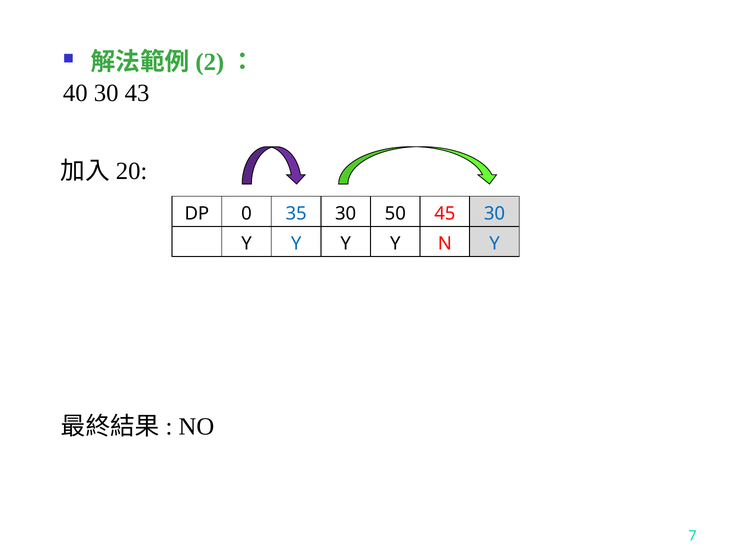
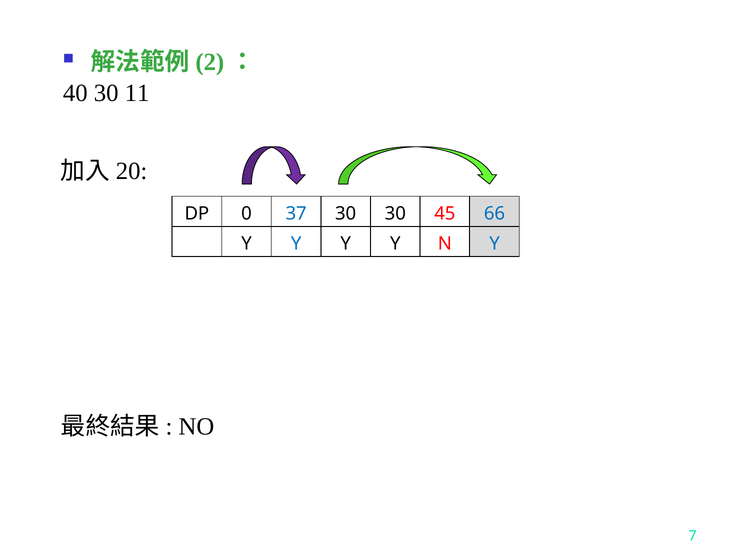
43: 43 -> 11 (137, 93)
35: 35 -> 37 (296, 214)
30 50: 50 -> 30 (395, 214)
45 30: 30 -> 66 (494, 214)
